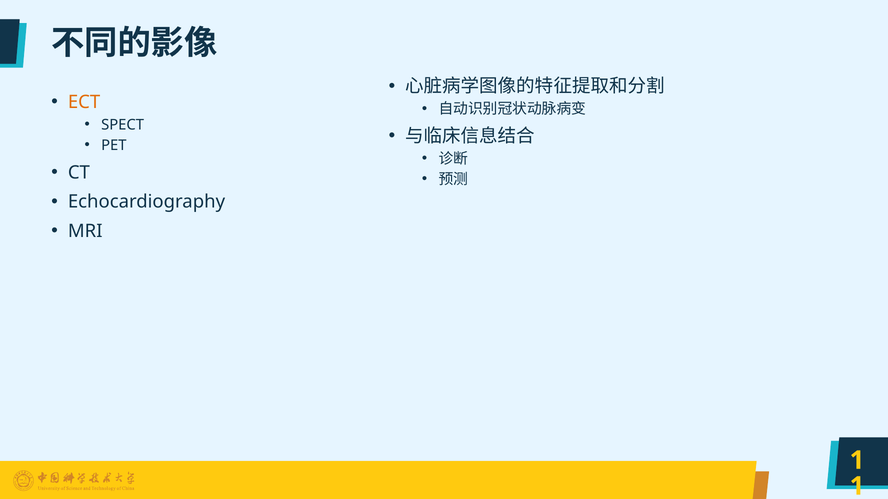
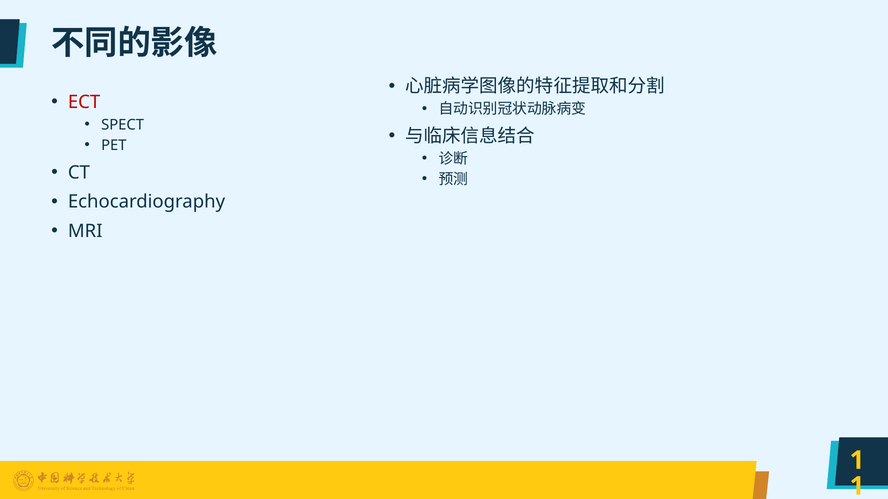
ECT colour: orange -> red (84, 102)
